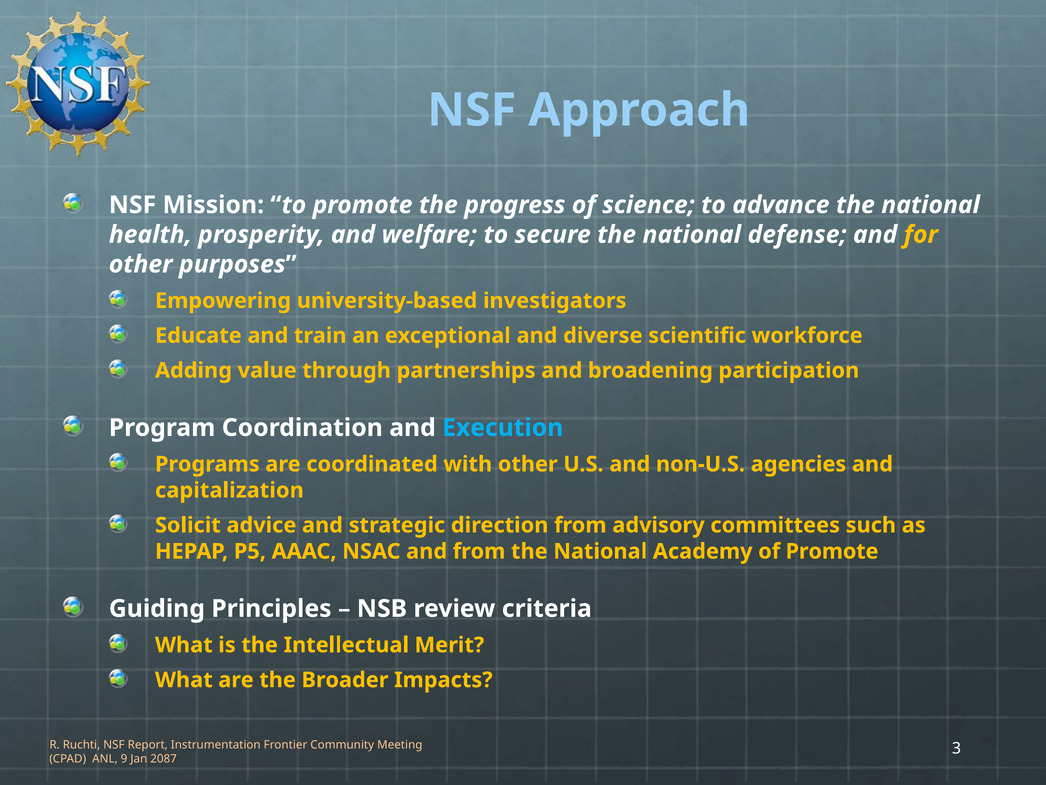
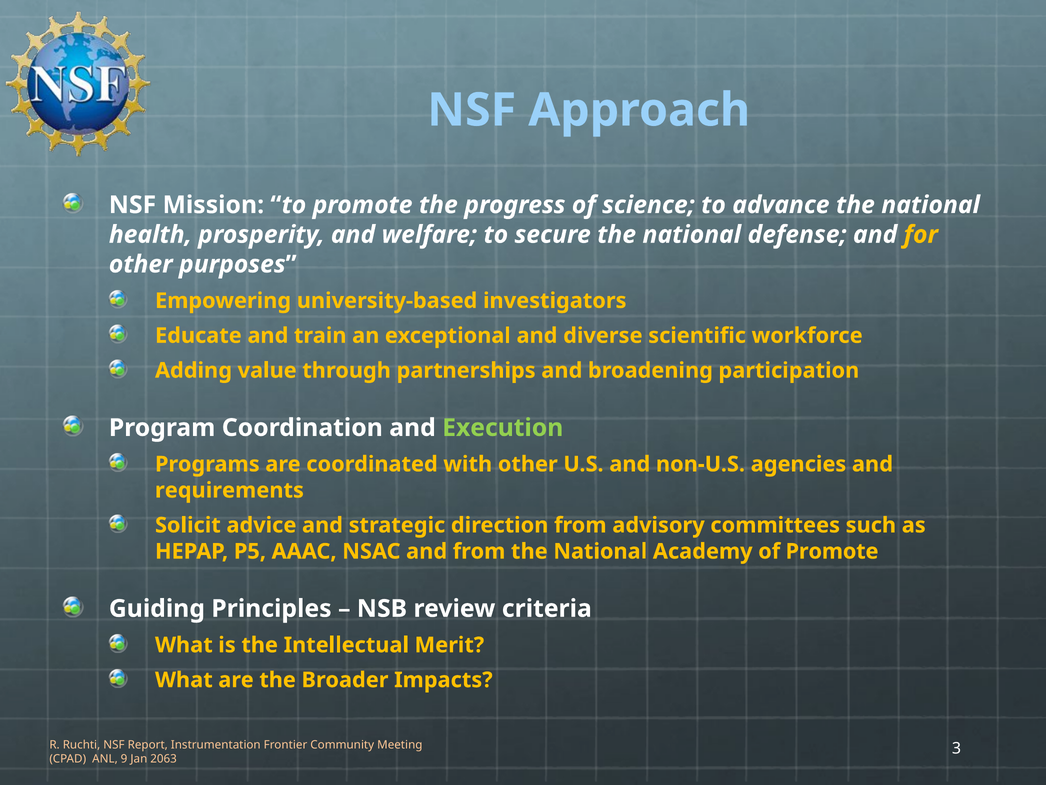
Execution colour: light blue -> light green (503, 428)
capitalization: capitalization -> requirements (229, 490)
2087: 2087 -> 2063 (164, 758)
